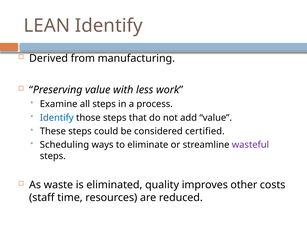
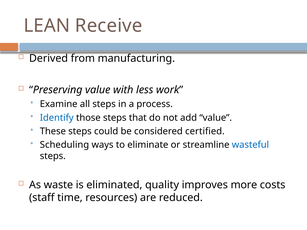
LEAN Identify: Identify -> Receive (109, 26)
wasteful colour: purple -> blue (250, 145)
other: other -> more (244, 185)
